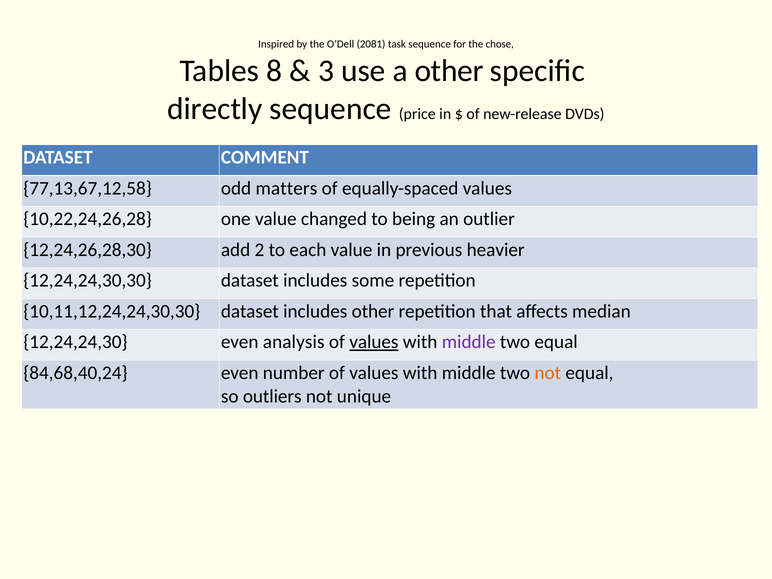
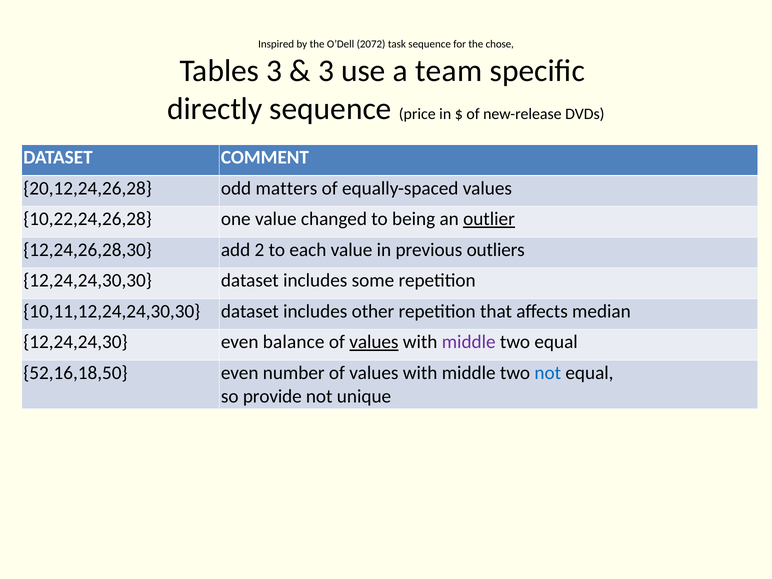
2081: 2081 -> 2072 (371, 44)
Tables 8: 8 -> 3 (274, 71)
a other: other -> team (449, 71)
77,13,67,12,58: 77,13,67,12,58 -> 20,12,24,26,28 (88, 188)
outlier underline: none -> present (489, 219)
heavier: heavier -> outliers (496, 250)
analysis: analysis -> balance (294, 342)
84,68,40,24: 84,68,40,24 -> 52,16,18,50 (75, 373)
not colour: orange -> blue (548, 373)
outliers: outliers -> provide (272, 396)
